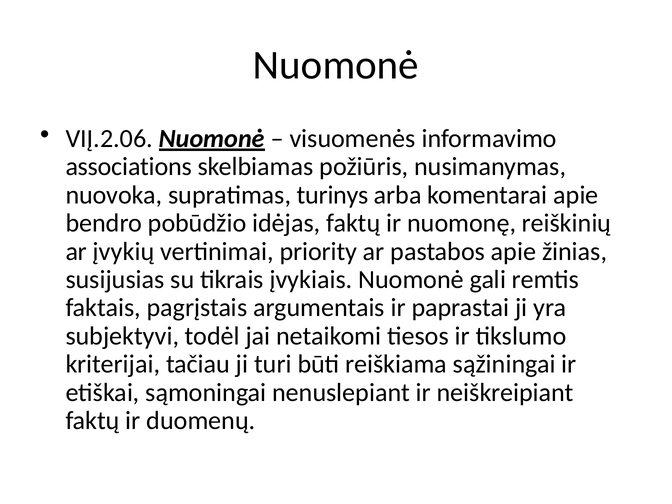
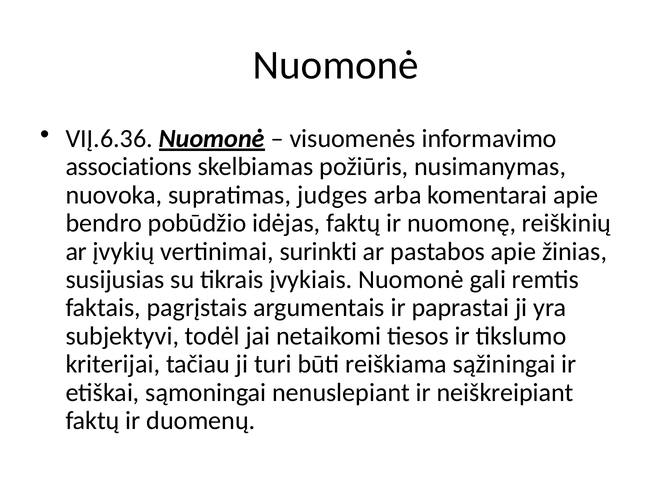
VIĮ.2.06: VIĮ.2.06 -> VIĮ.6.36 (109, 138)
turinys: turinys -> judges (332, 195)
priority: priority -> surinkti (318, 251)
